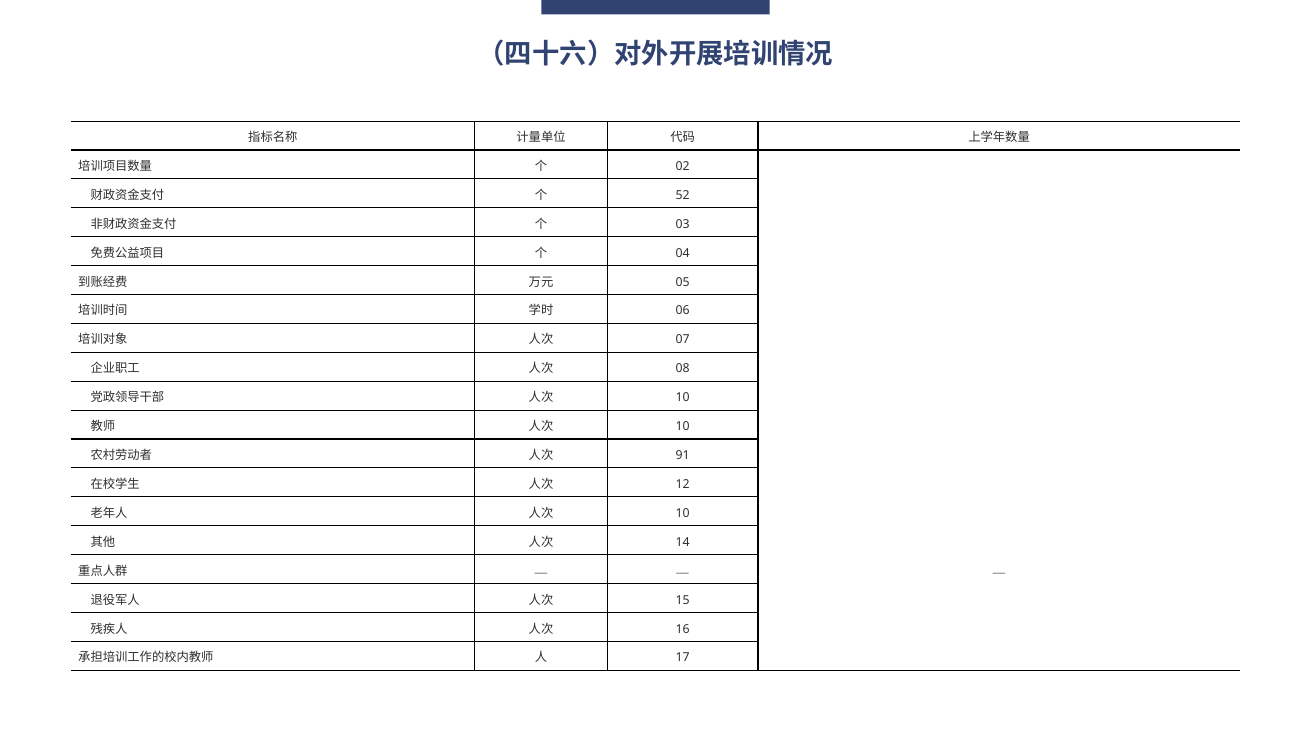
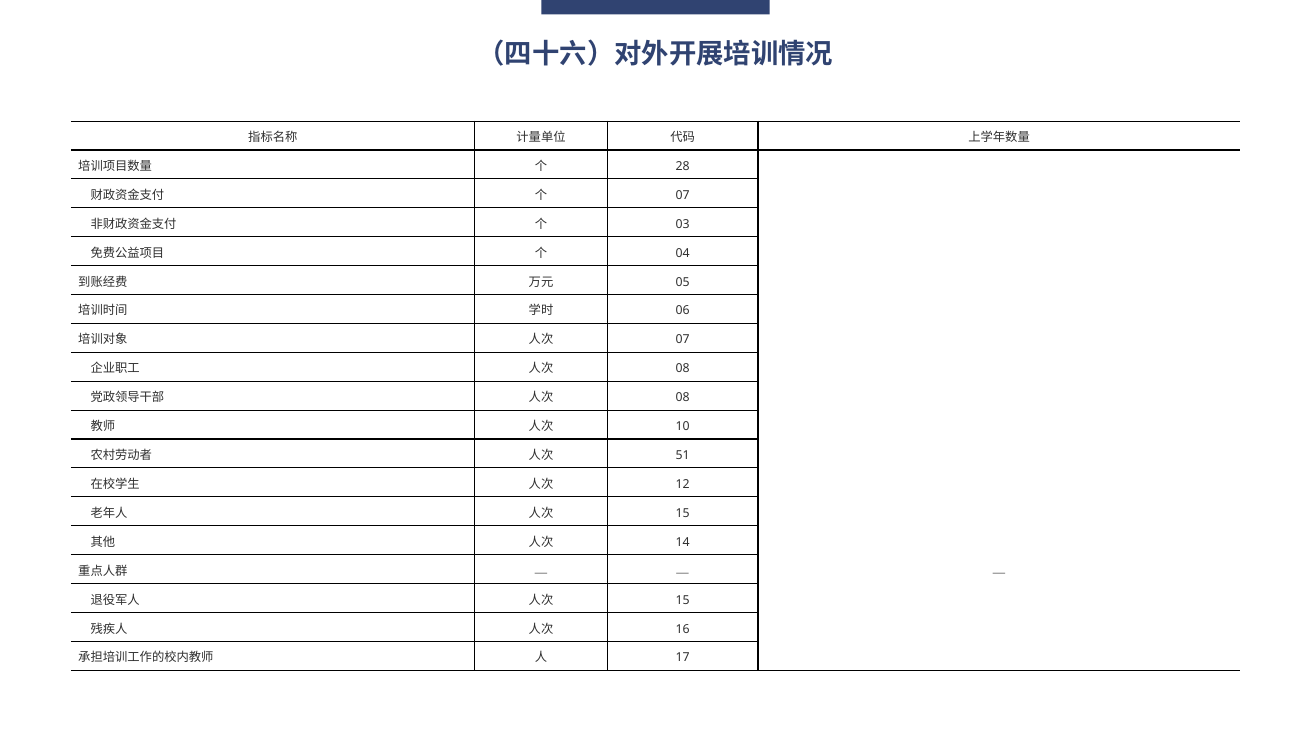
02: 02 -> 28 (683, 166)
52: 52 -> 07 (683, 195)
10: 10 -> 08 (683, 397)
91: 91 -> 51 (683, 455)
10: 10 -> 15 (683, 513)
